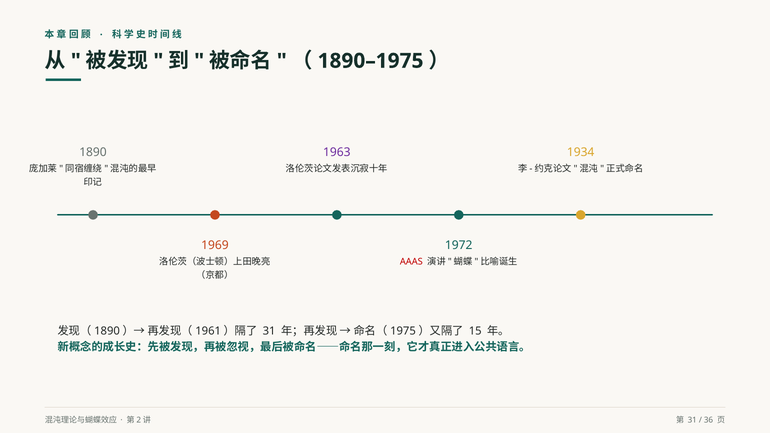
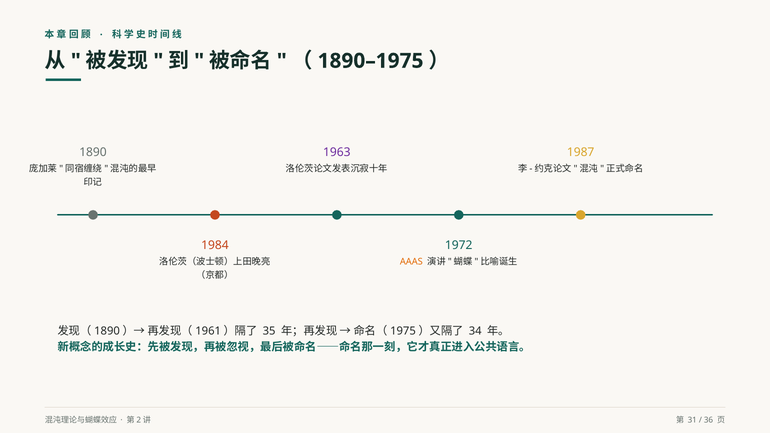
1934: 1934 -> 1987 (581, 152)
1969: 1969 -> 1984 (215, 245)
AAAS colour: red -> orange (411, 262)
31: 31 -> 35 (269, 331)
15: 15 -> 34 (475, 331)
